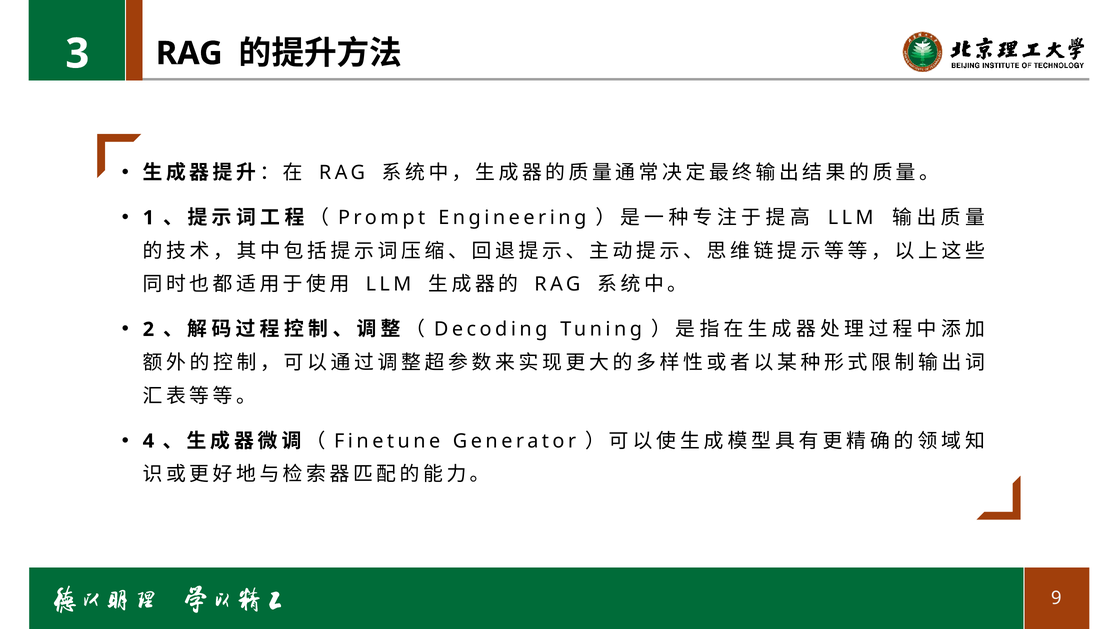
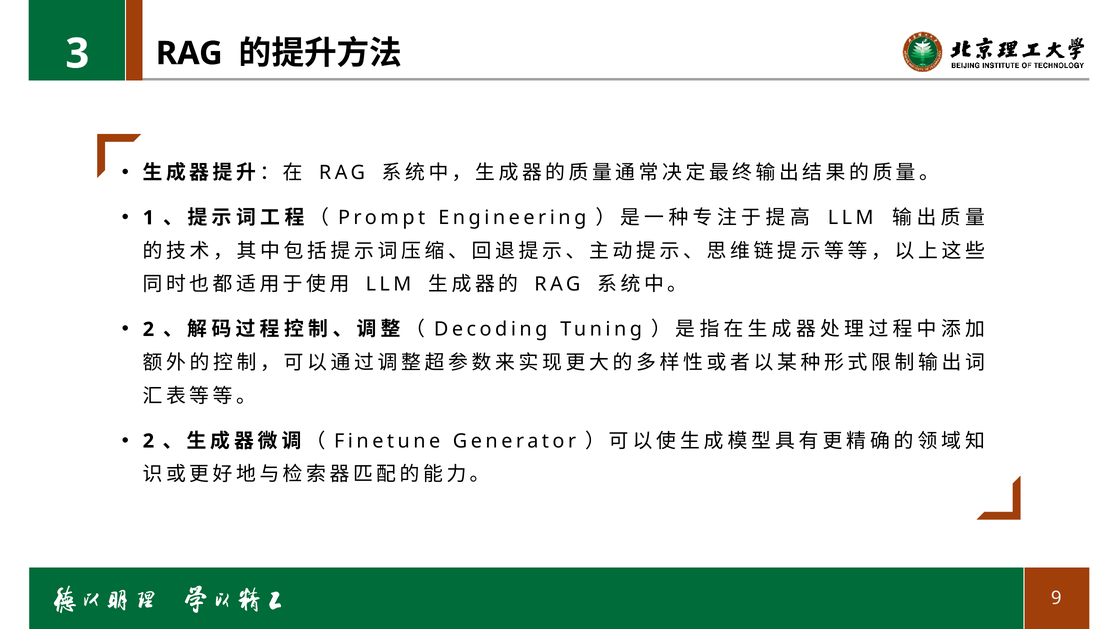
4: 4 -> 2 (148, 441)
